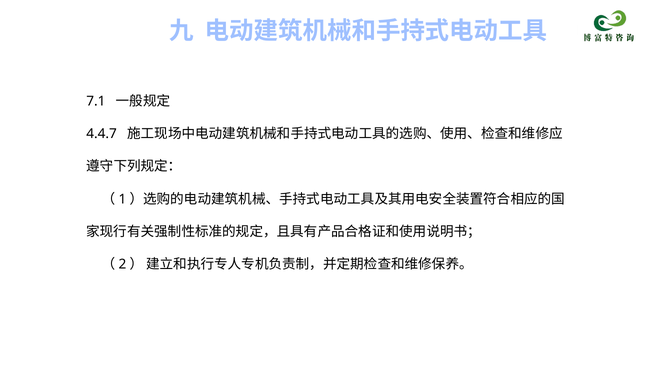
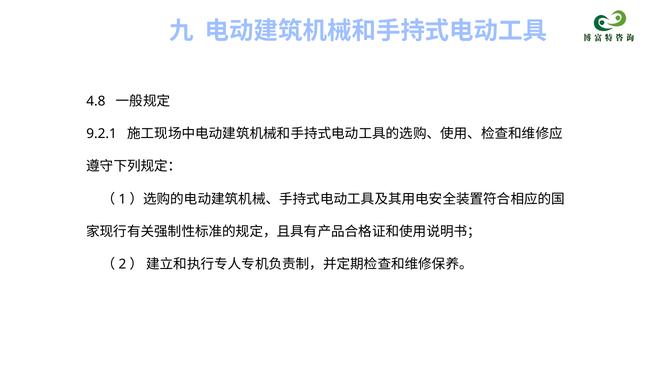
7.1: 7.1 -> 4.8 (96, 101)
4.4.7: 4.4.7 -> 9.2.1 (102, 134)
